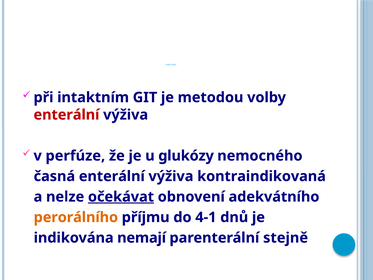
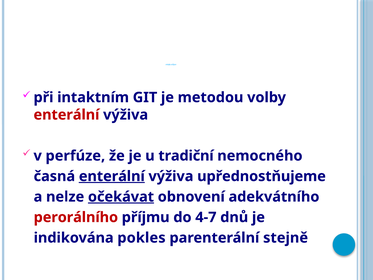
glukózy: glukózy -> tradiční (186, 156)
enterální underline: none -> present (112, 176)
kontraindikovaná: kontraindikovaná -> upřednostňujeme (262, 176)
perorálního colour: orange -> red (76, 217)
4-1: 4-1 -> 4-7 (206, 217)
nemají: nemají -> pokles (141, 238)
